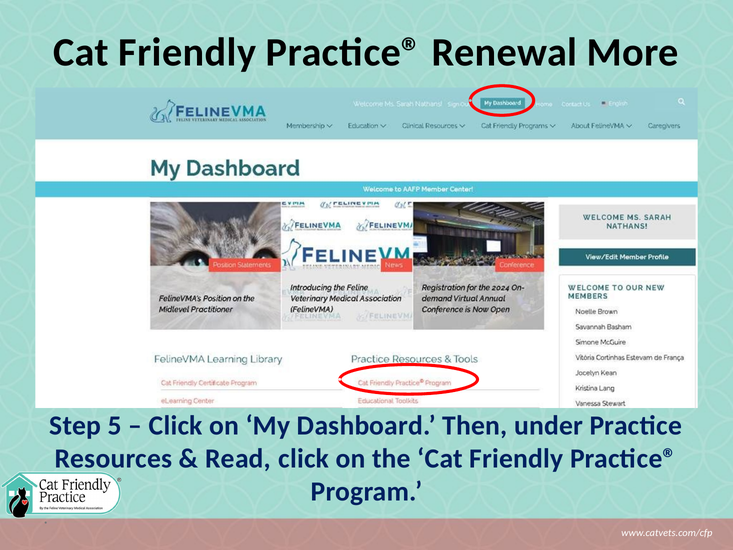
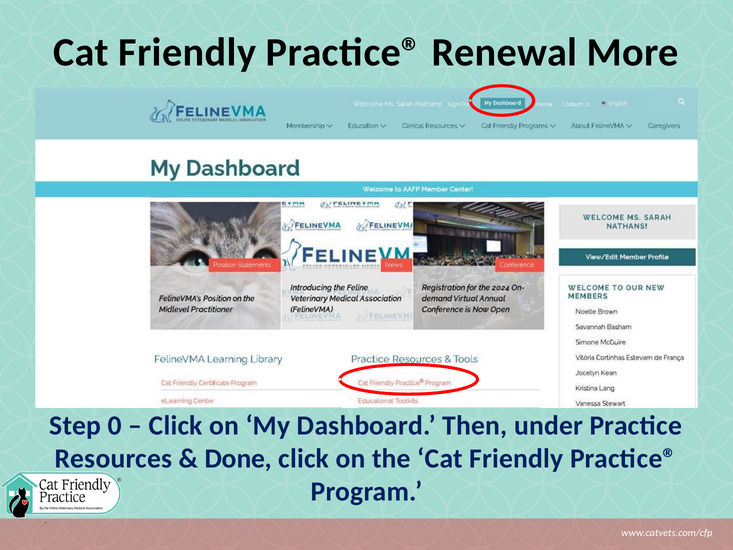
5: 5 -> 0 (115, 426)
Read: Read -> Done (238, 459)
